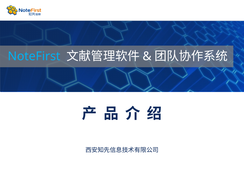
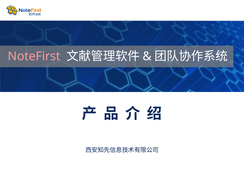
NoteFirst colour: light blue -> pink (34, 56)
